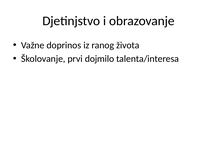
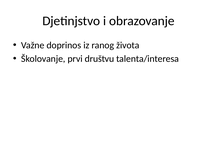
dojmilo: dojmilo -> društvu (99, 59)
